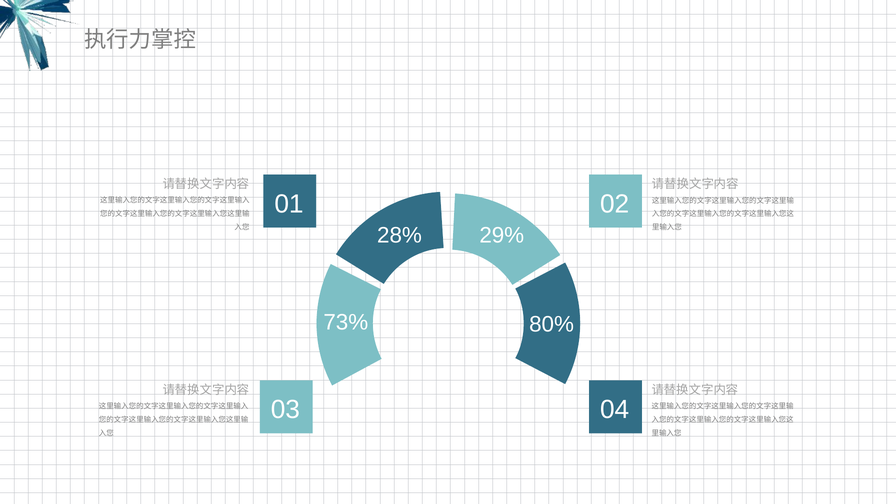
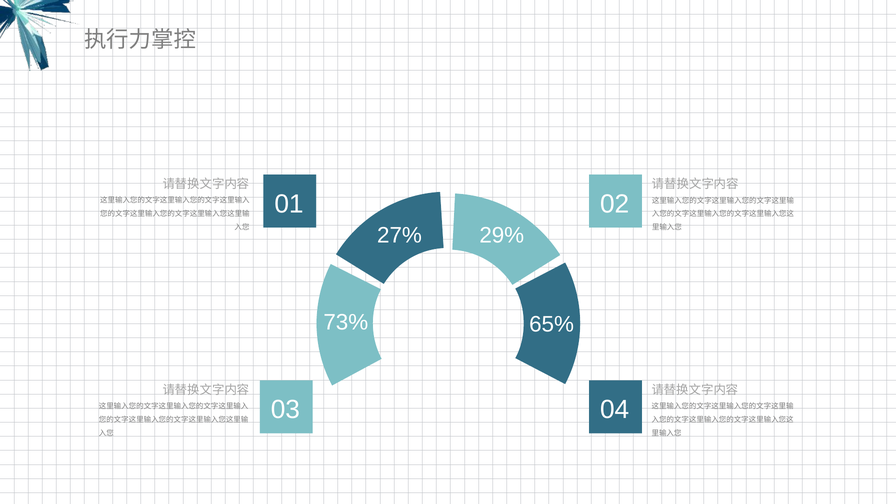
28%: 28% -> 27% (399, 235)
80%: 80% -> 65% (552, 324)
